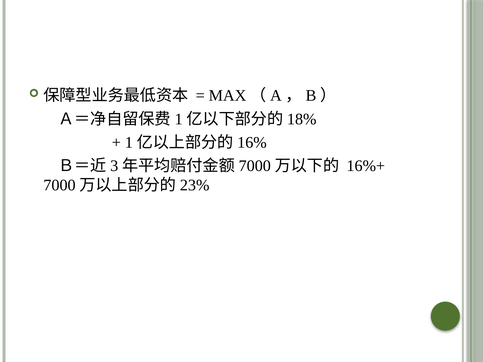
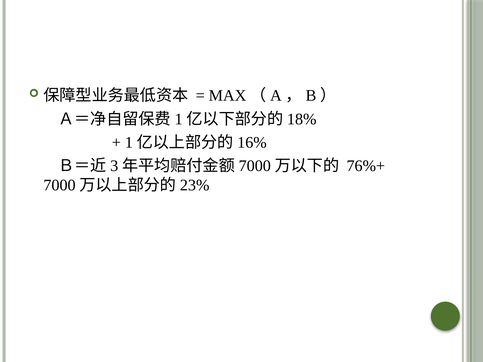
16%+: 16%+ -> 76%+ (366, 166)
